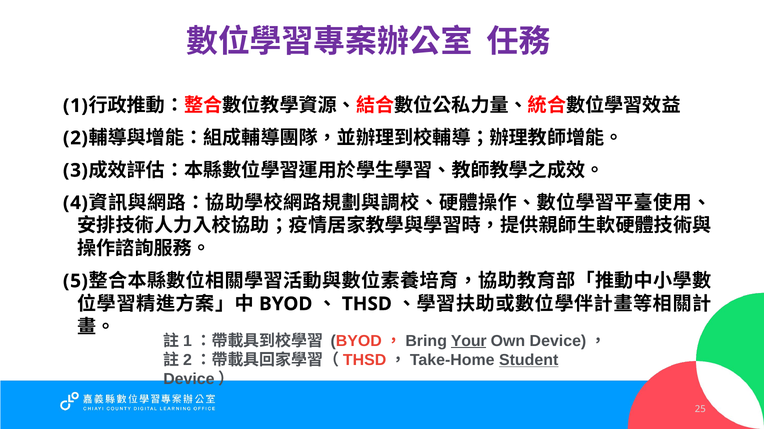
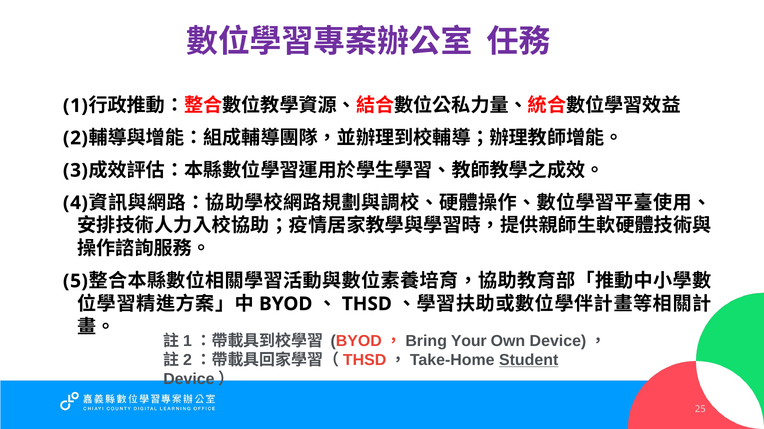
Your underline: present -> none (469, 341)
